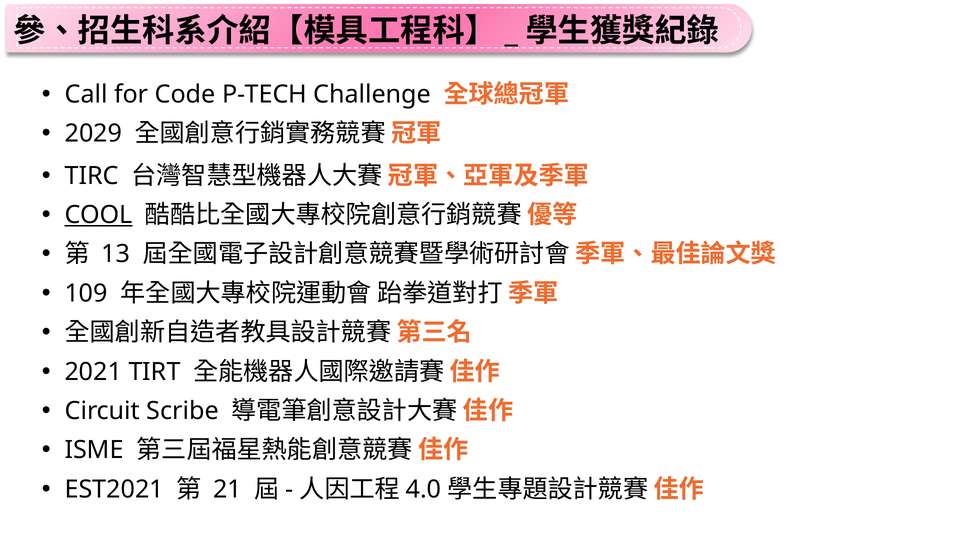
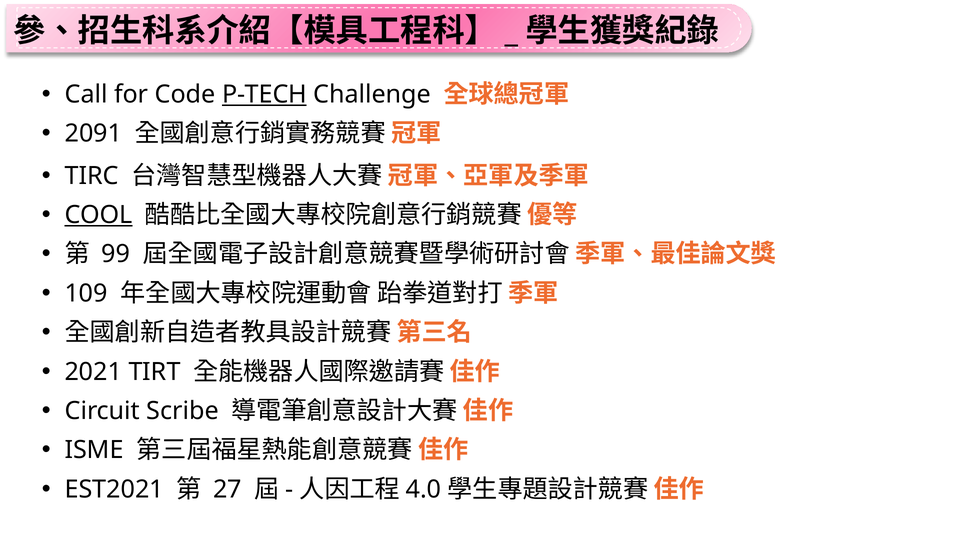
P-TECH underline: none -> present (264, 94)
2029: 2029 -> 2091 (93, 134)
13: 13 -> 99 (116, 254)
21: 21 -> 27 (227, 490)
